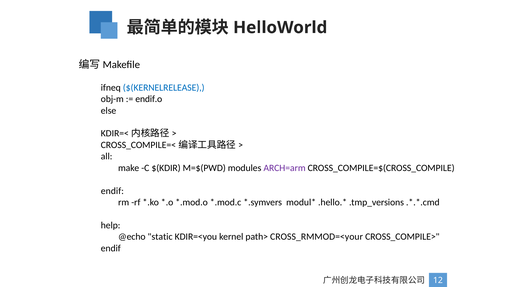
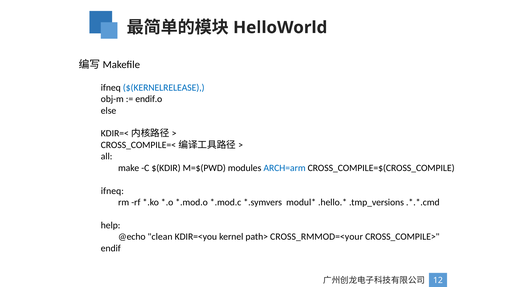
ARCH=arm colour: purple -> blue (285, 168)
endif: endif -> ifneq (112, 191)
static: static -> clean (160, 237)
